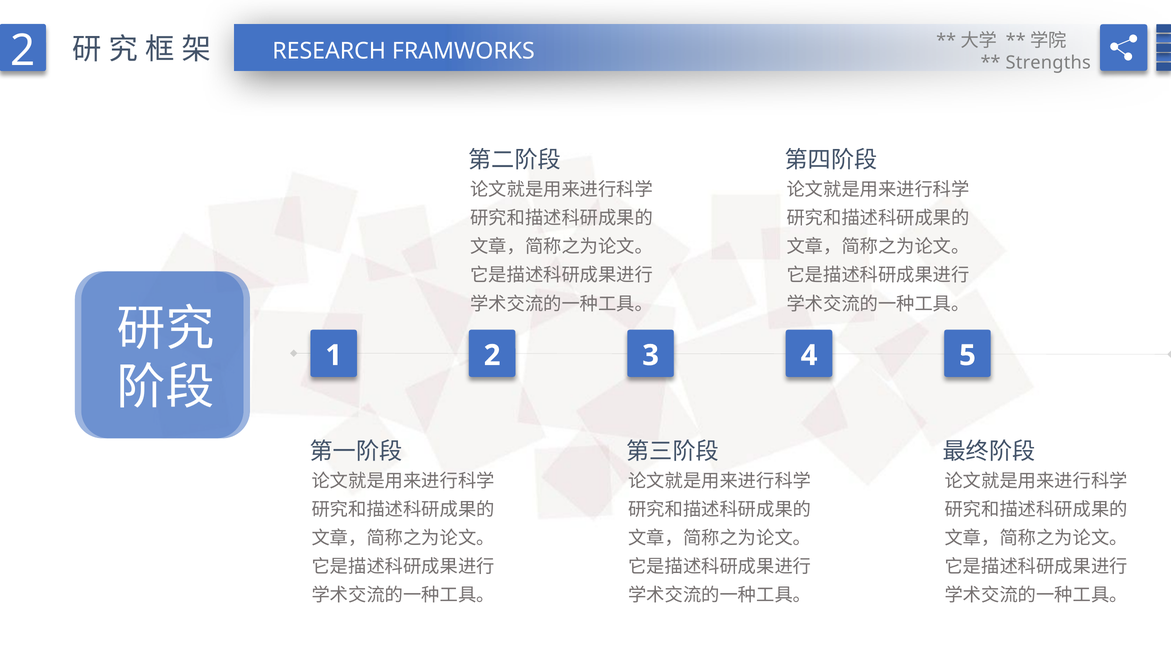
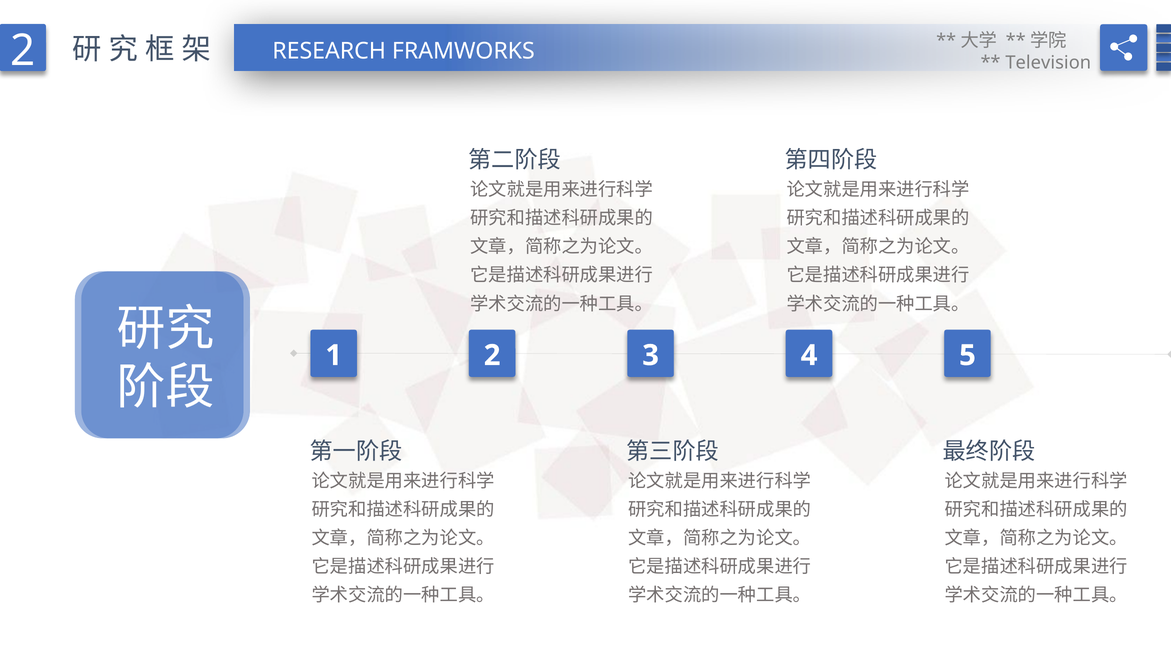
Strengths: Strengths -> Television (1048, 63)
